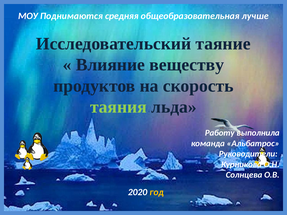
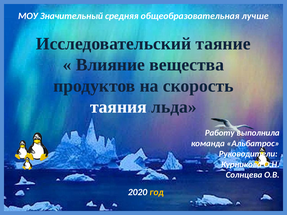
Поднимаются: Поднимаются -> Значительный (72, 16)
веществу: веществу -> вещества (187, 65)
таяния colour: light green -> white (118, 107)
